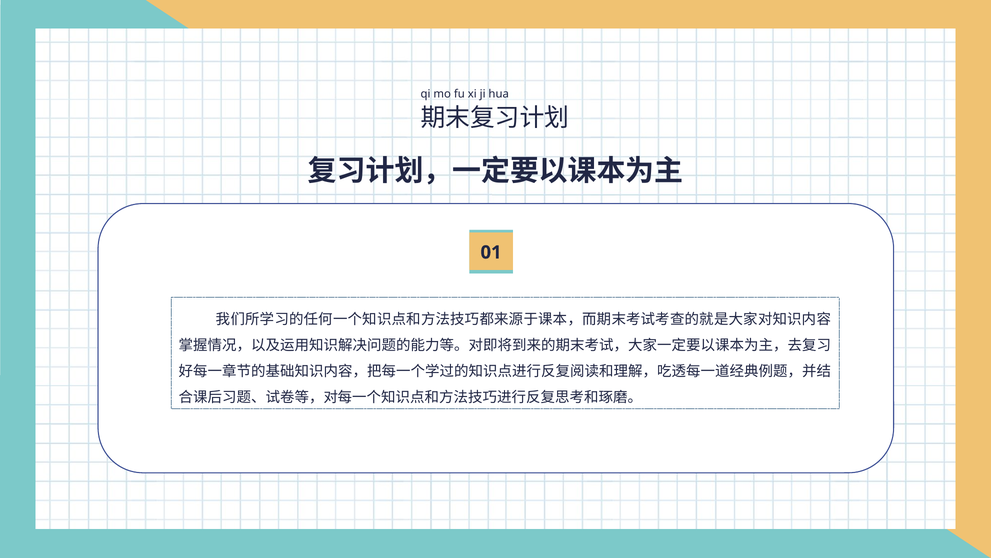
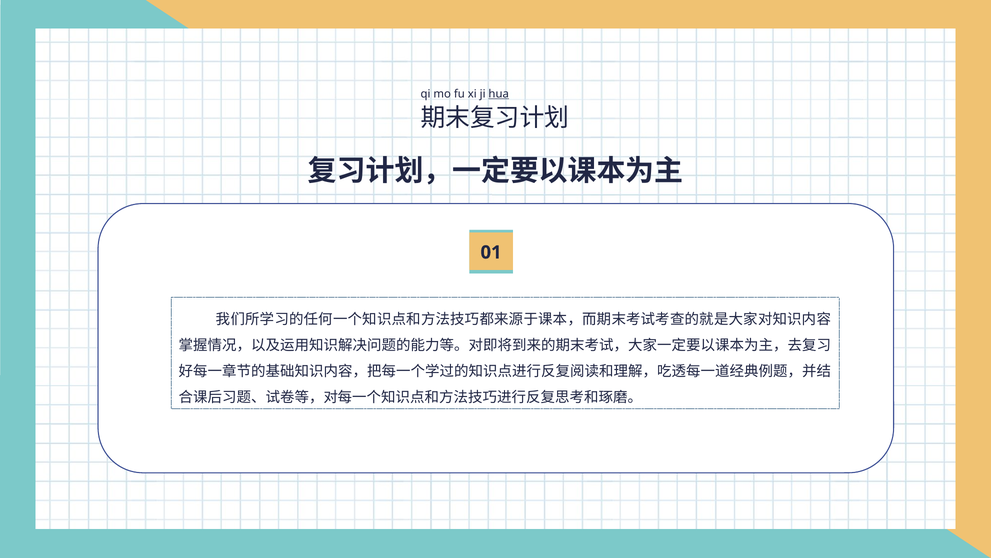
hua underline: none -> present (499, 94)
